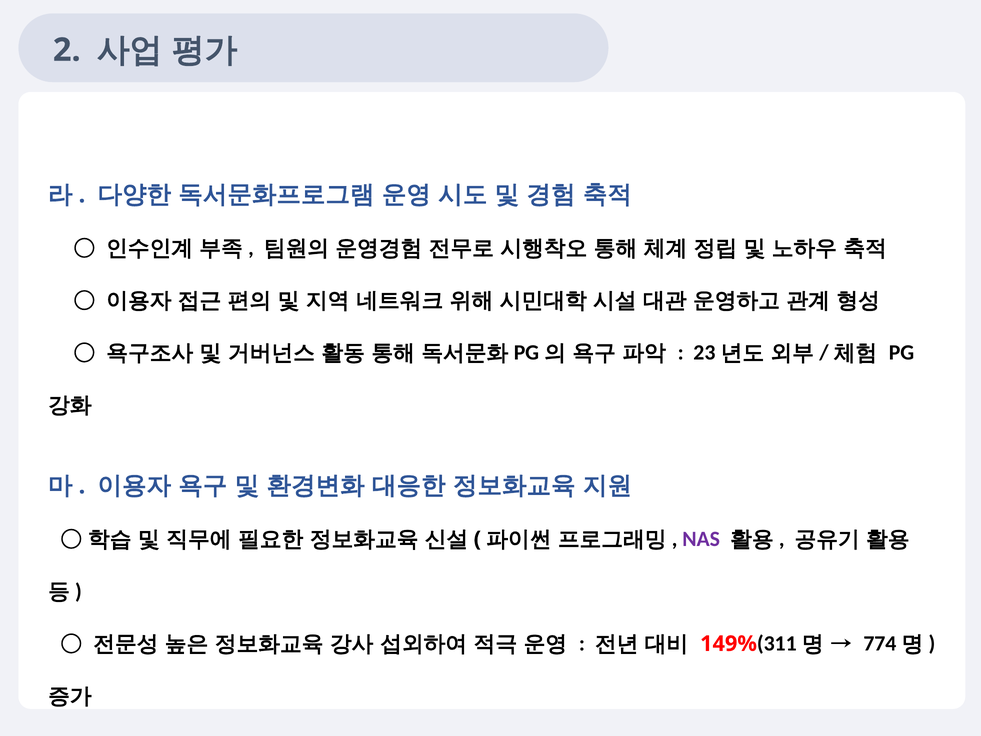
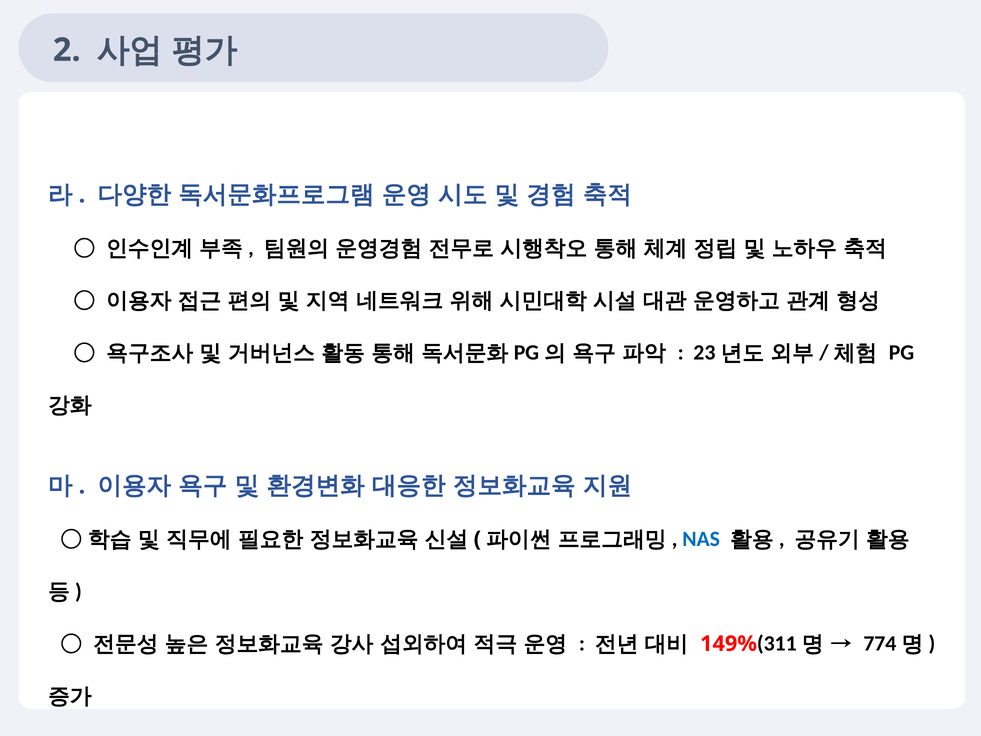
NAS colour: purple -> blue (701, 539)
